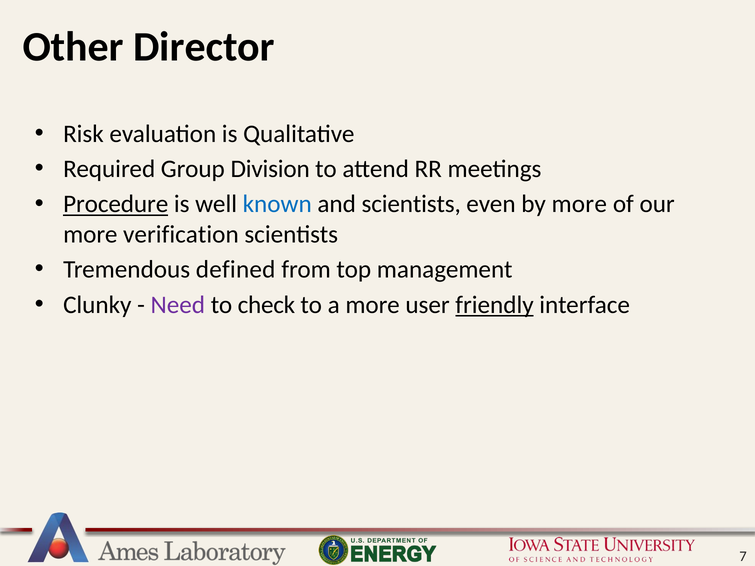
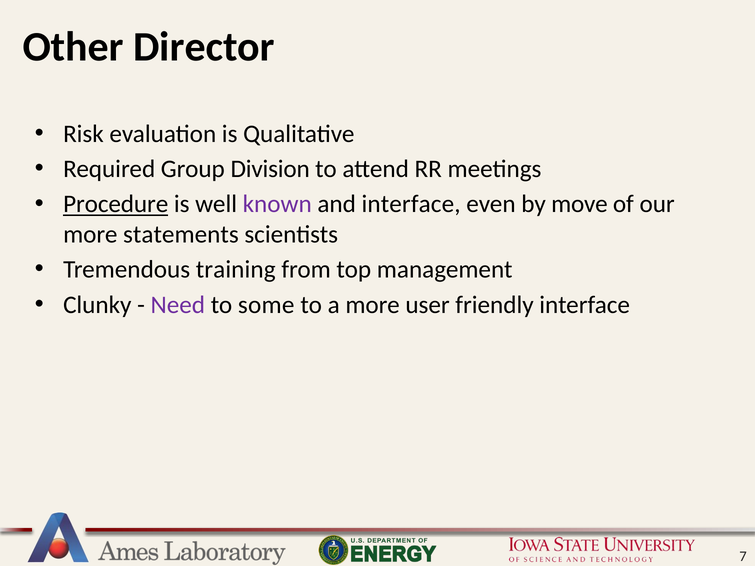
known colour: blue -> purple (277, 204)
and scientists: scientists -> interface (411, 204)
by more: more -> move (579, 204)
verification: verification -> statements (181, 234)
defined: defined -> training (236, 270)
check: check -> some (266, 305)
friendly underline: present -> none (495, 305)
